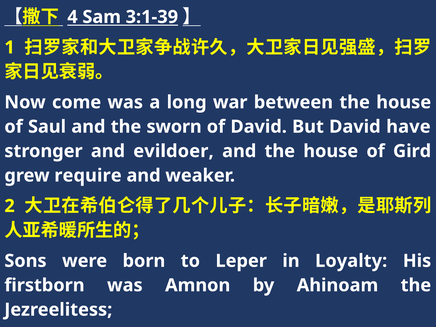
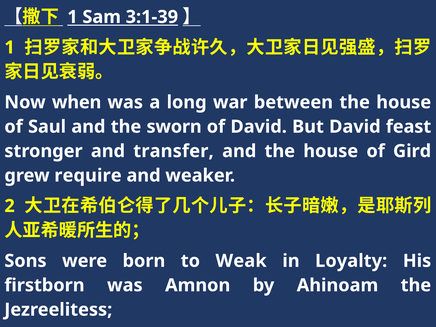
4: 4 -> 1 (72, 17)
come: come -> when (77, 102)
have: have -> feast (409, 127)
evildoer: evildoer -> transfer (173, 151)
Leper: Leper -> Weak (241, 261)
